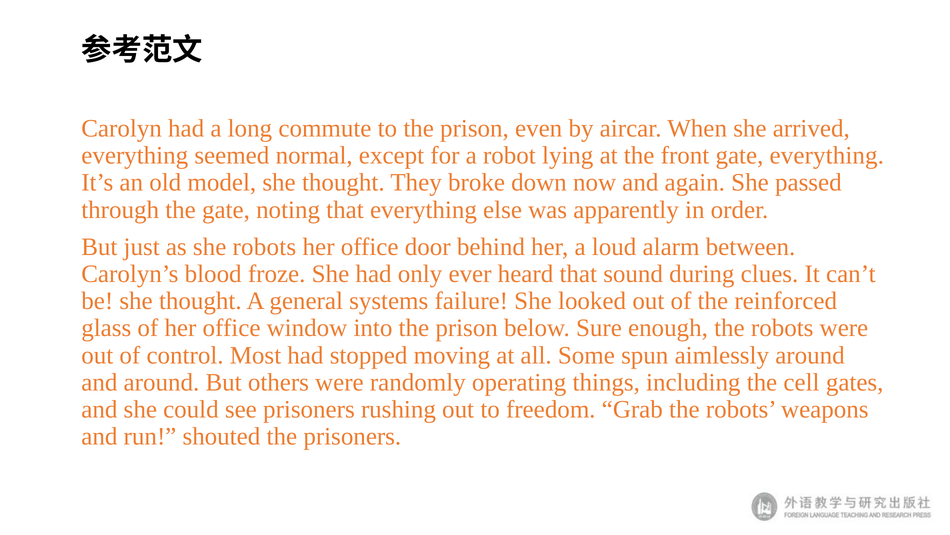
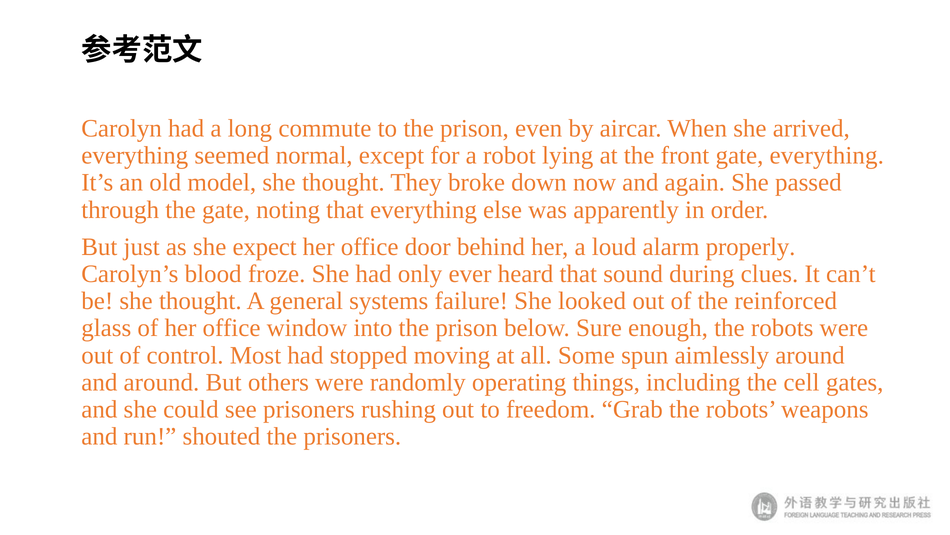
she robots: robots -> expect (265, 247)
between: between -> properly (751, 247)
